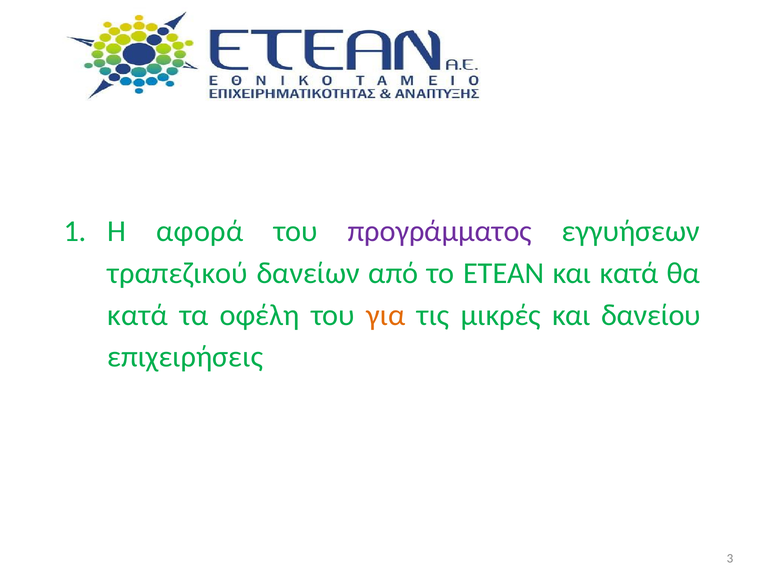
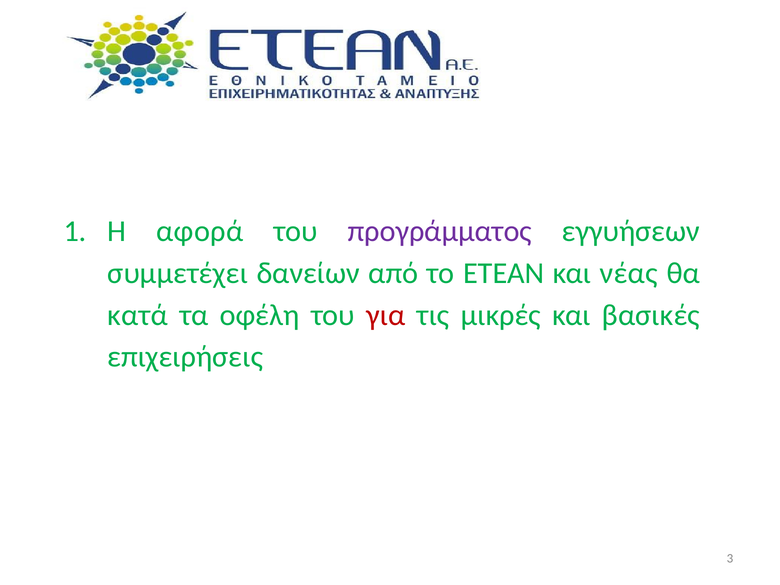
τραπεζικού: τραπεζικού -> συμμετέχει (178, 273)
και κατά: κατά -> νέας (629, 273)
για colour: orange -> red (386, 315)
δανείου: δανείου -> βασικές (651, 315)
